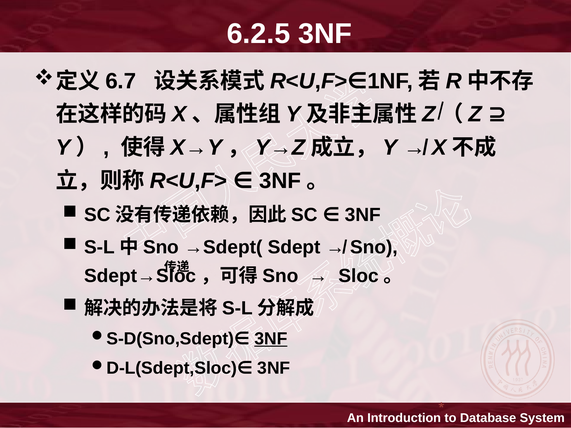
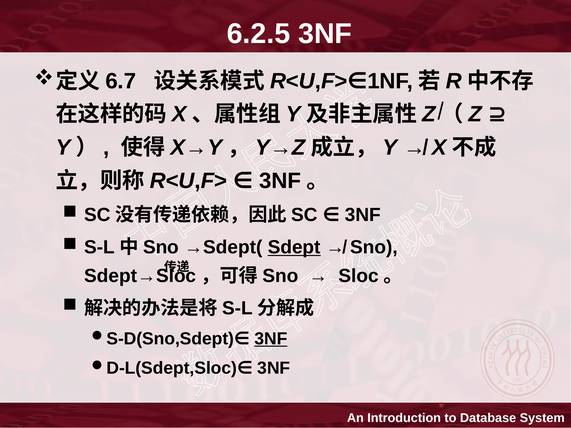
Sdept underline: none -> present (294, 247)
